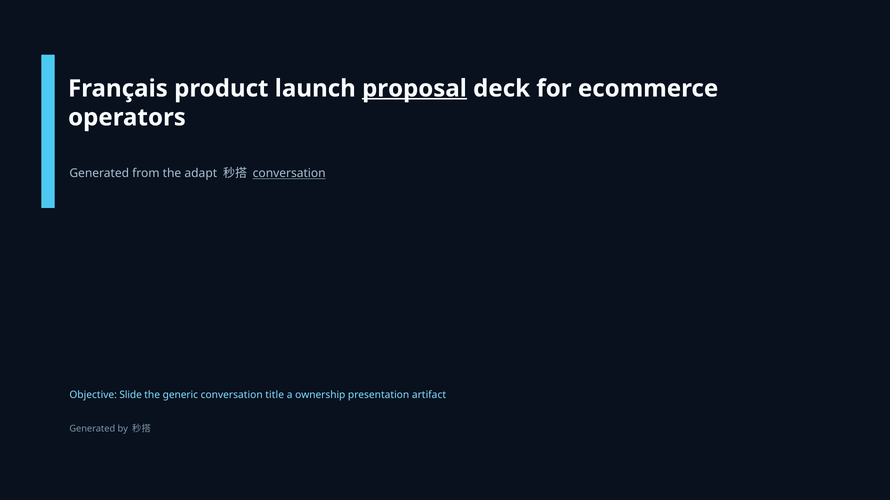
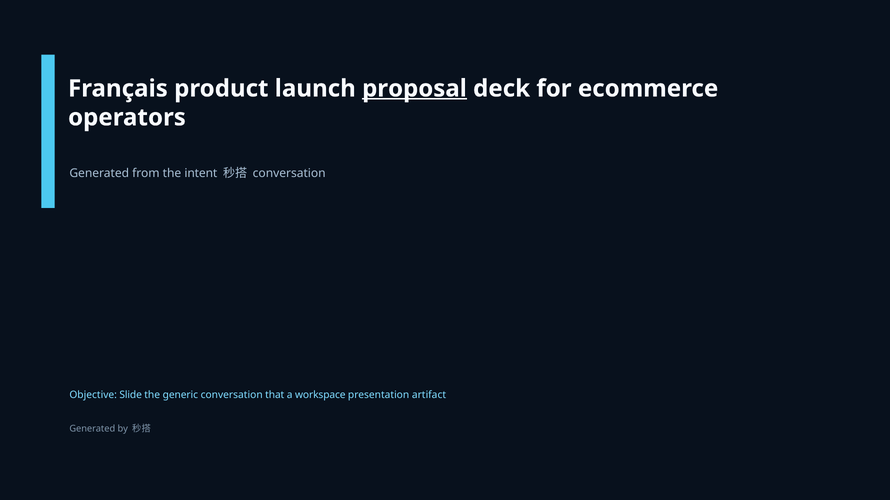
adapt: adapt -> intent (201, 174)
conversation underline: present -> none (289, 174)
title: title -> that (275, 395)
ownership: ownership -> workspace (320, 395)
